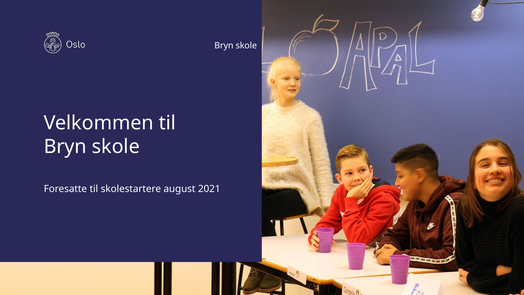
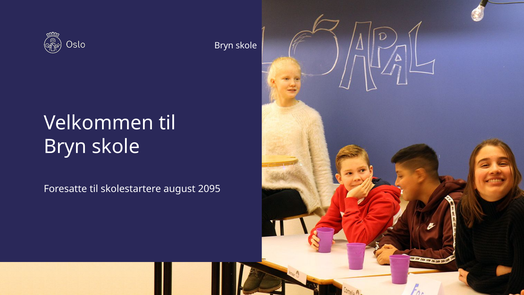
2021: 2021 -> 2095 (209, 189)
